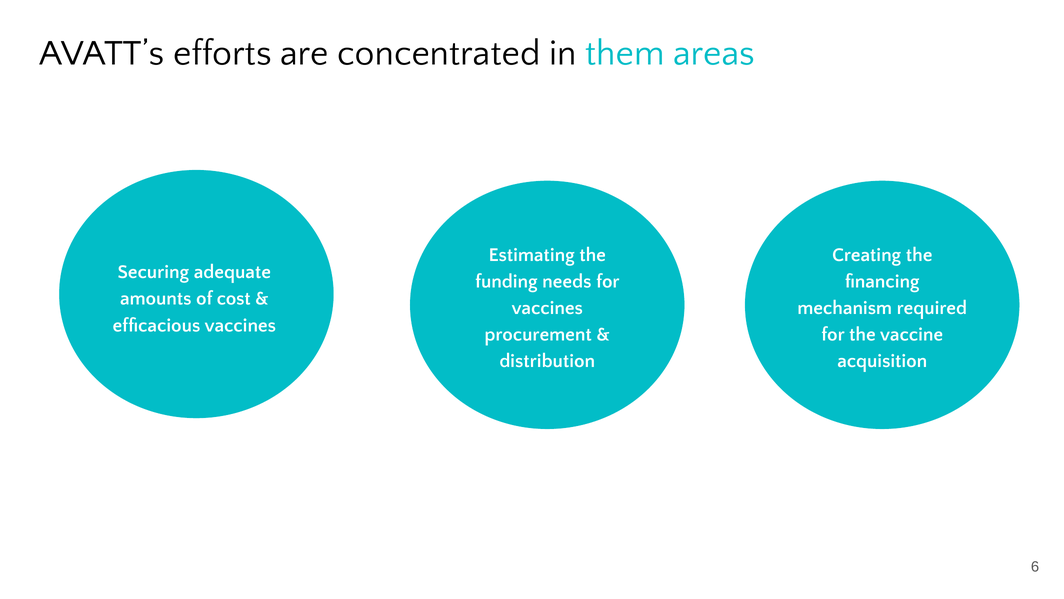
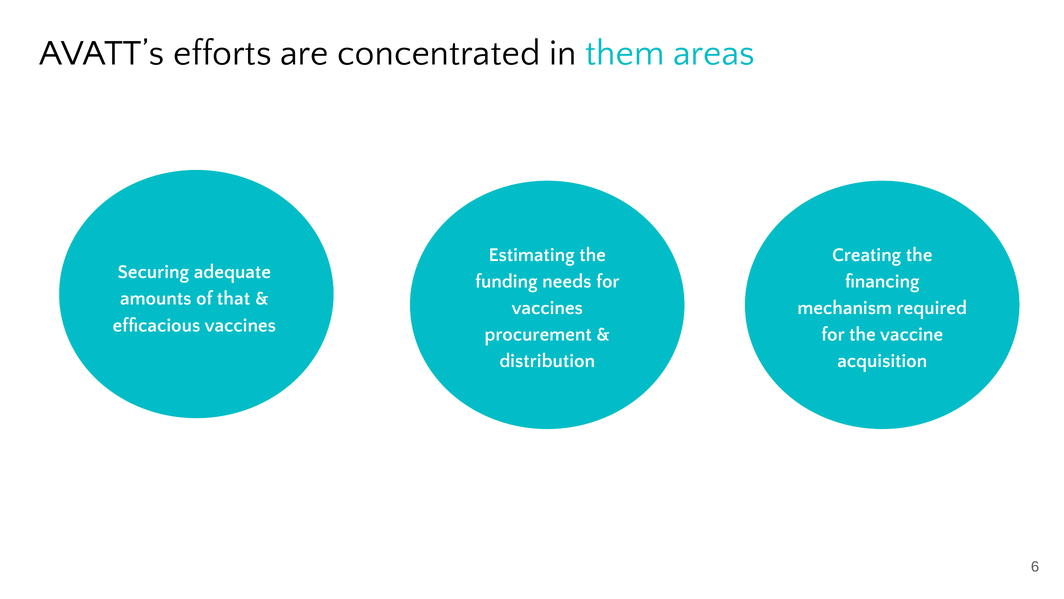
cost: cost -> that (234, 298)
